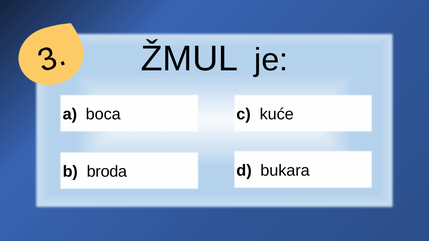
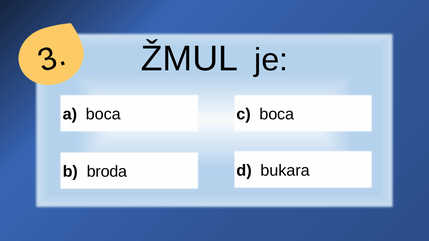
c kuće: kuće -> boca (277, 114)
